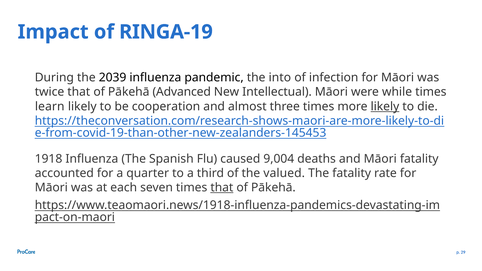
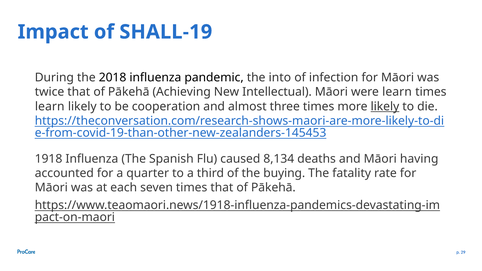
RINGA-19: RINGA-19 -> SHALL-19 (166, 32)
2039: 2039 -> 2018 (113, 77)
Advanced: Advanced -> Achieving (182, 92)
were while: while -> learn (397, 92)
9,004: 9,004 -> 8,134 (279, 159)
Māori fatality: fatality -> having (419, 159)
valued: valued -> buying (284, 173)
that underline: present -> none (222, 188)
